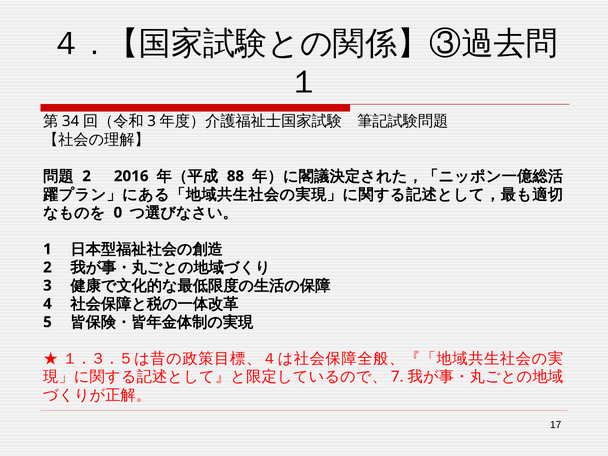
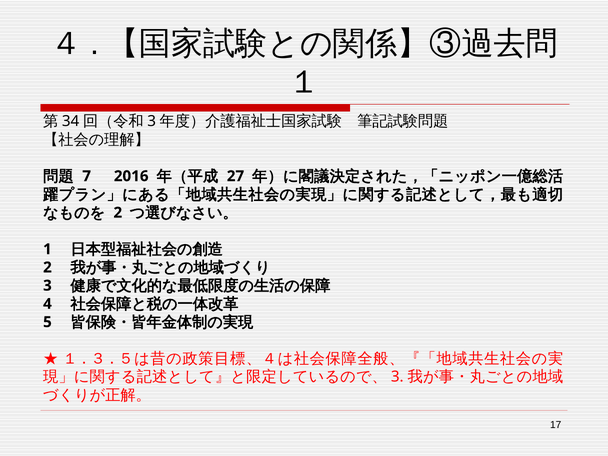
2: 2 -> 7 (87, 176)
88: 88 -> 27 (235, 176)
0: 0 -> 2 (118, 213)
7: 7 -> 3 (397, 377)
